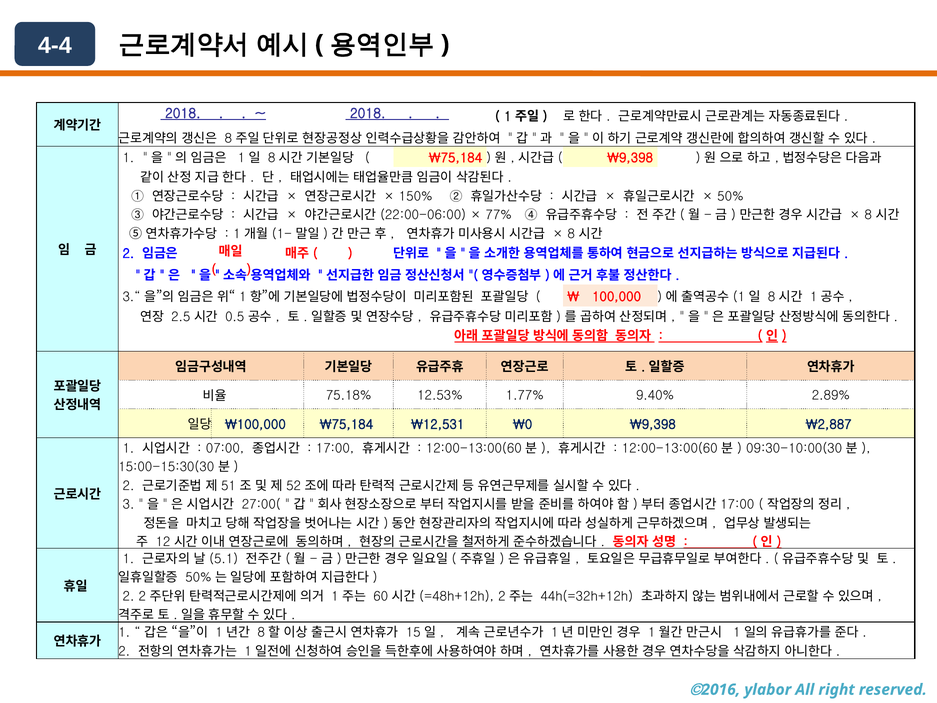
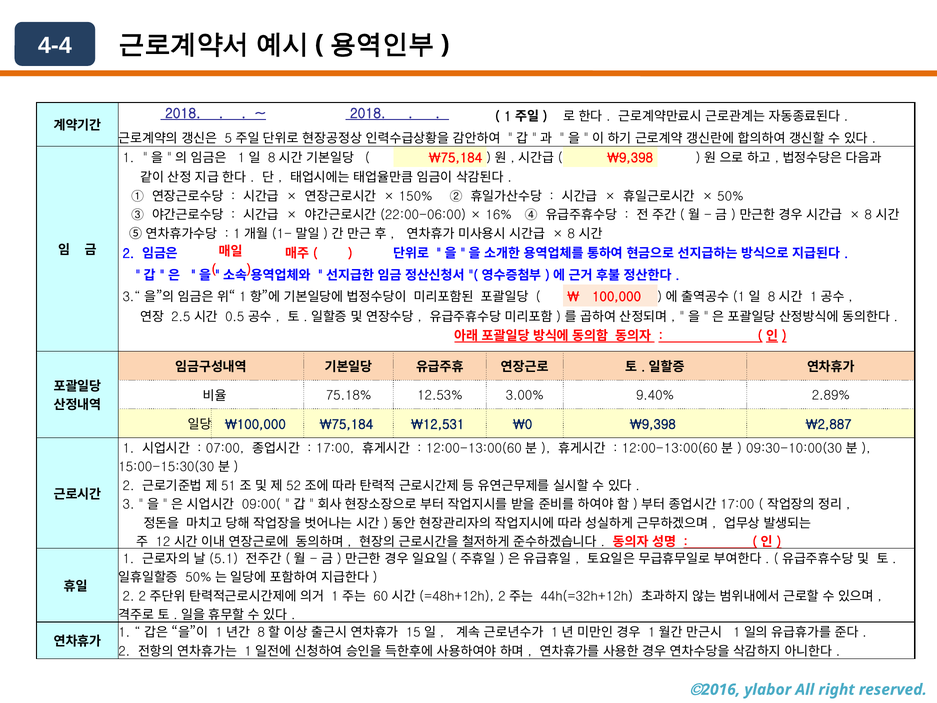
8: 8 -> 5 (228, 138)
77%: 77% -> 16% (499, 215)
1.77%: 1.77% -> 3.00% (525, 396)
27:00(: 27:00( -> 09:00( (261, 504)
